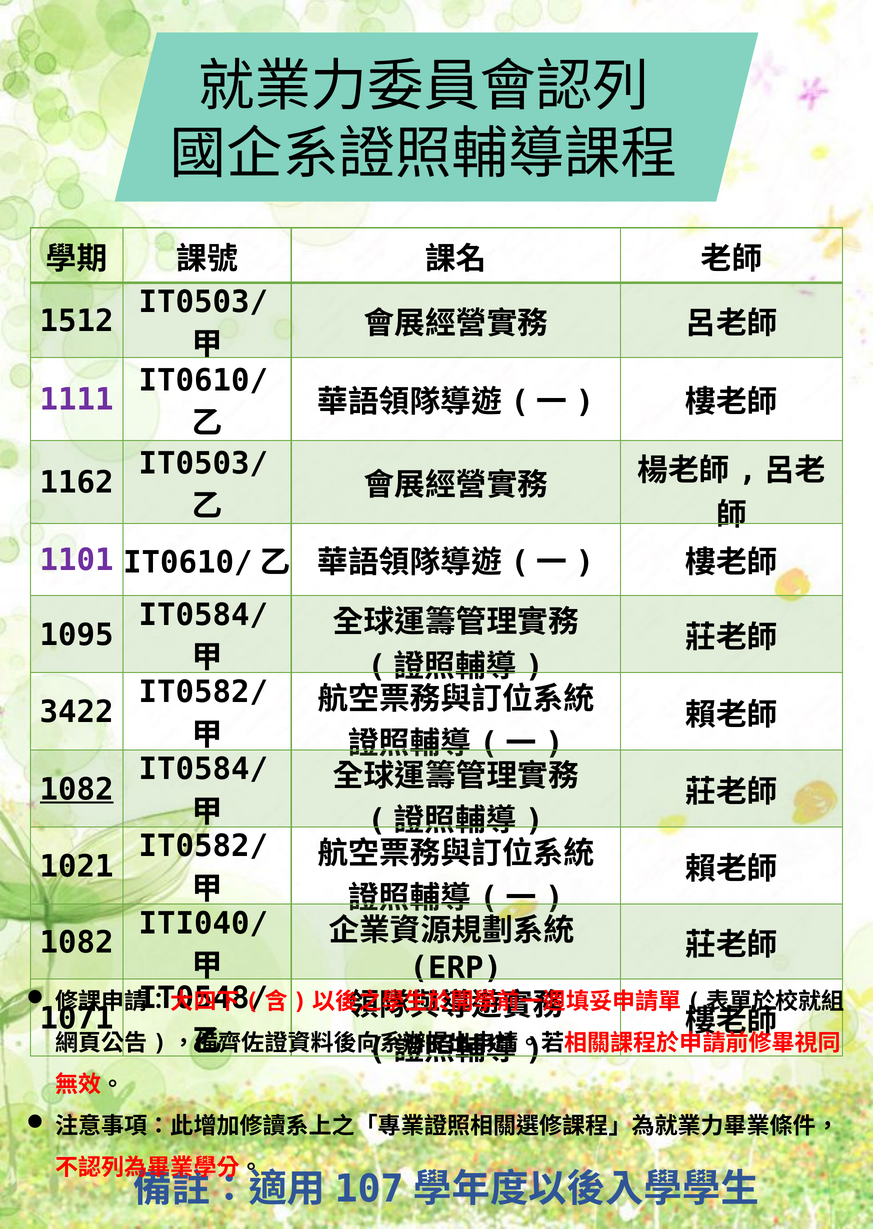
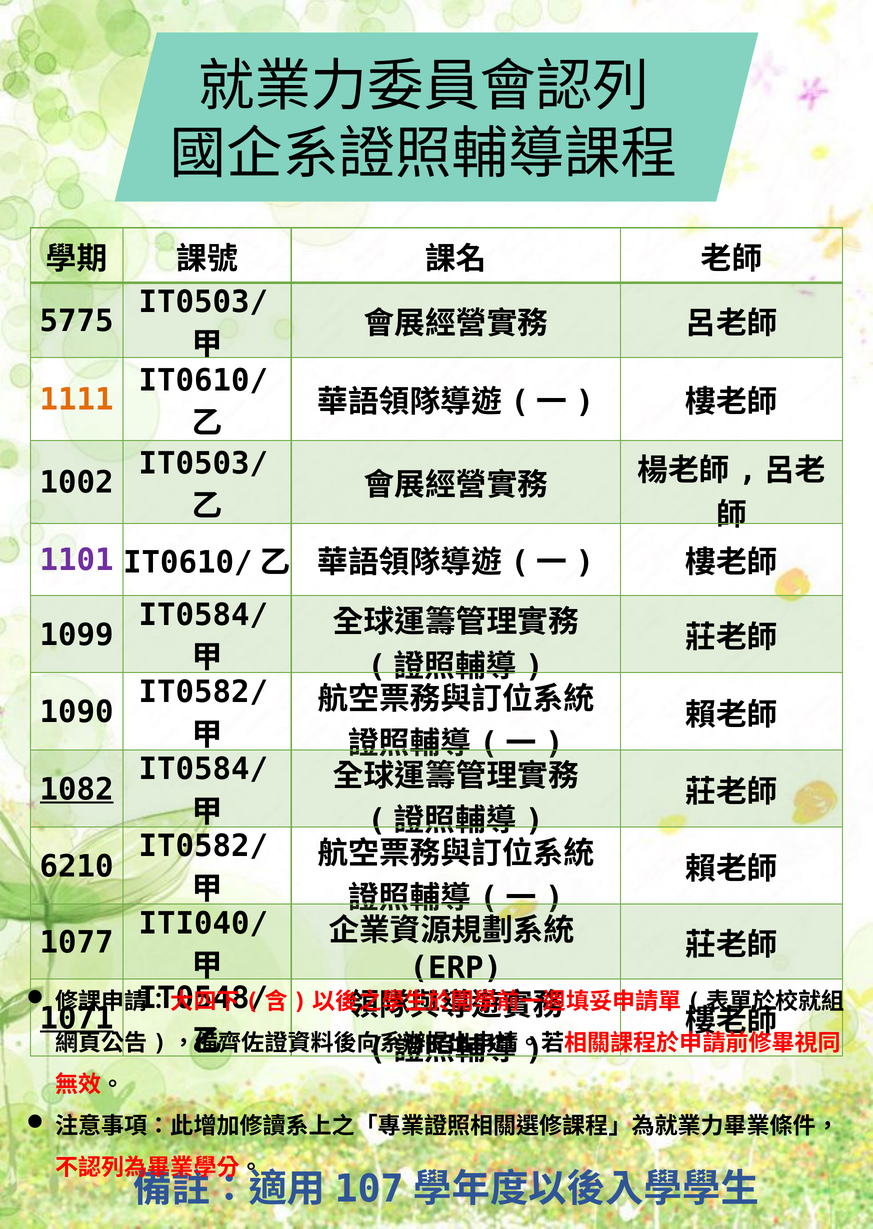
1512: 1512 -> 5775 (77, 321)
1111 colour: purple -> orange (77, 400)
1162: 1162 -> 1002 (77, 483)
1095: 1095 -> 1099 (77, 635)
3422: 3422 -> 1090 (77, 713)
1021: 1021 -> 6210 (77, 867)
1082: 1082 -> 1077 (77, 943)
1071 underline: none -> present (77, 1019)
